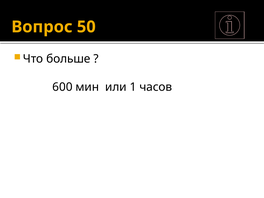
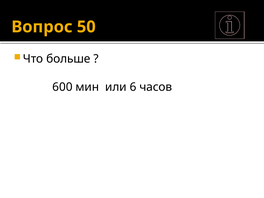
1: 1 -> 6 (133, 87)
